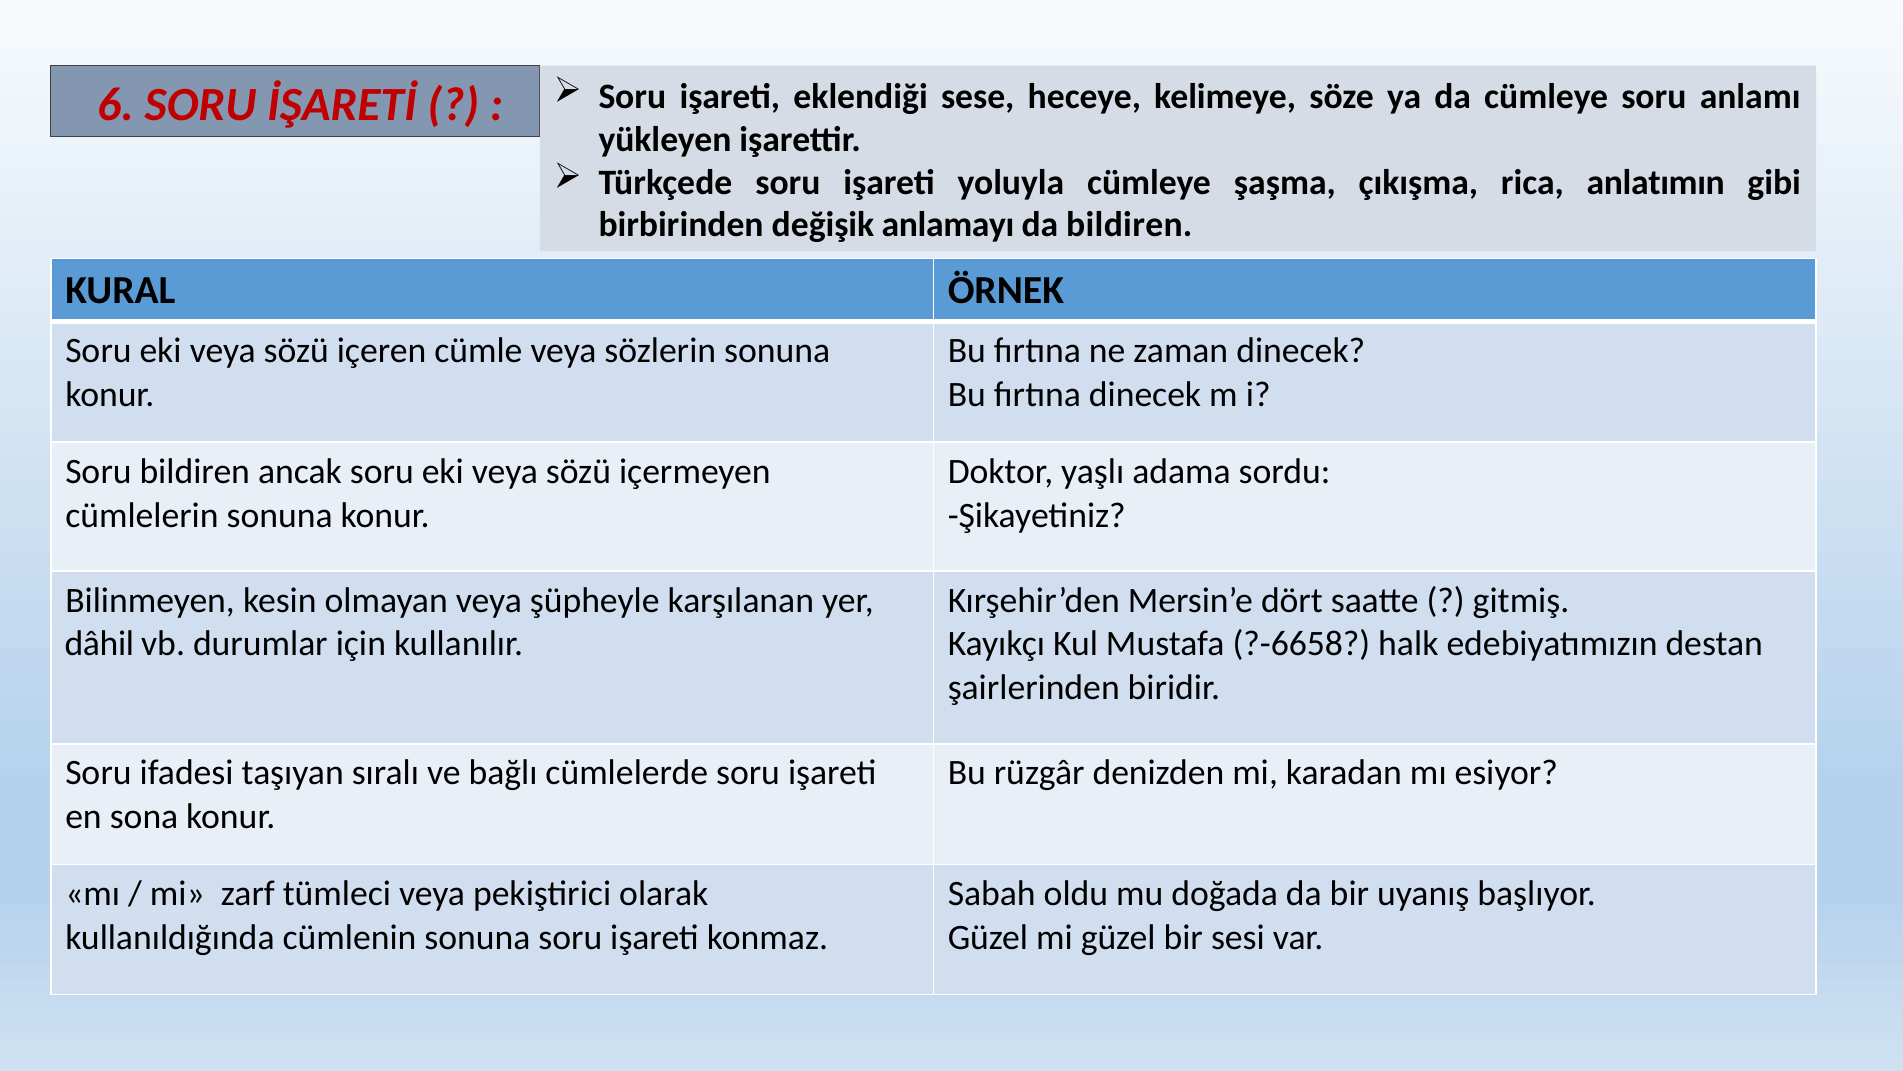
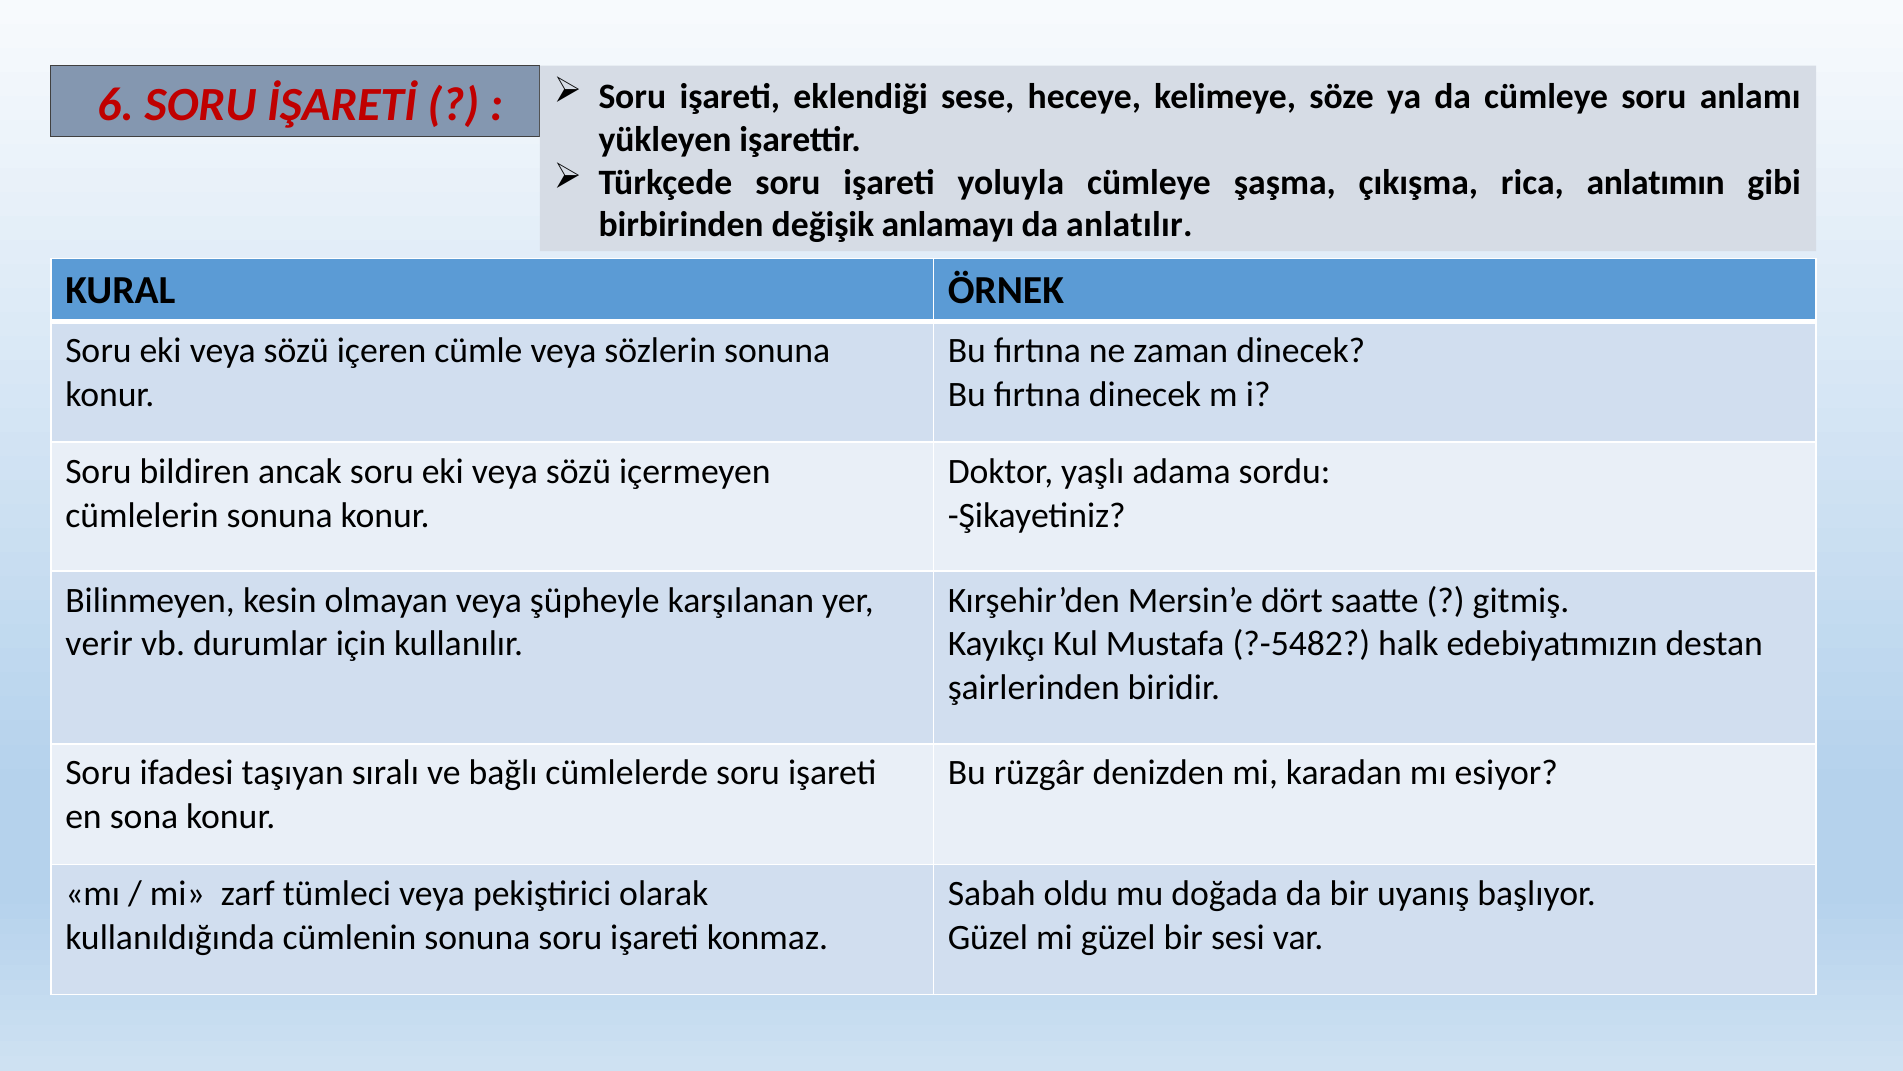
da bildiren: bildiren -> anlatılır (1129, 225)
dâhil: dâhil -> verir (99, 644)
?-6658: ?-6658 -> ?-5482 (1301, 644)
